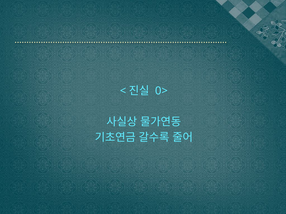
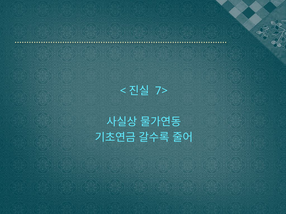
0>: 0> -> 7> (161, 91)
